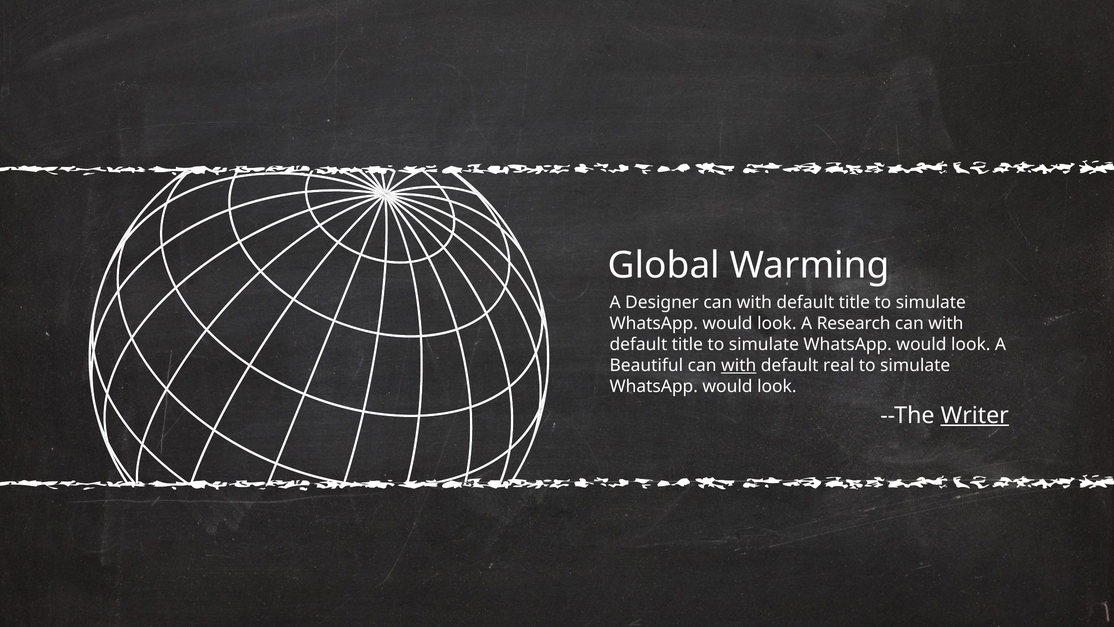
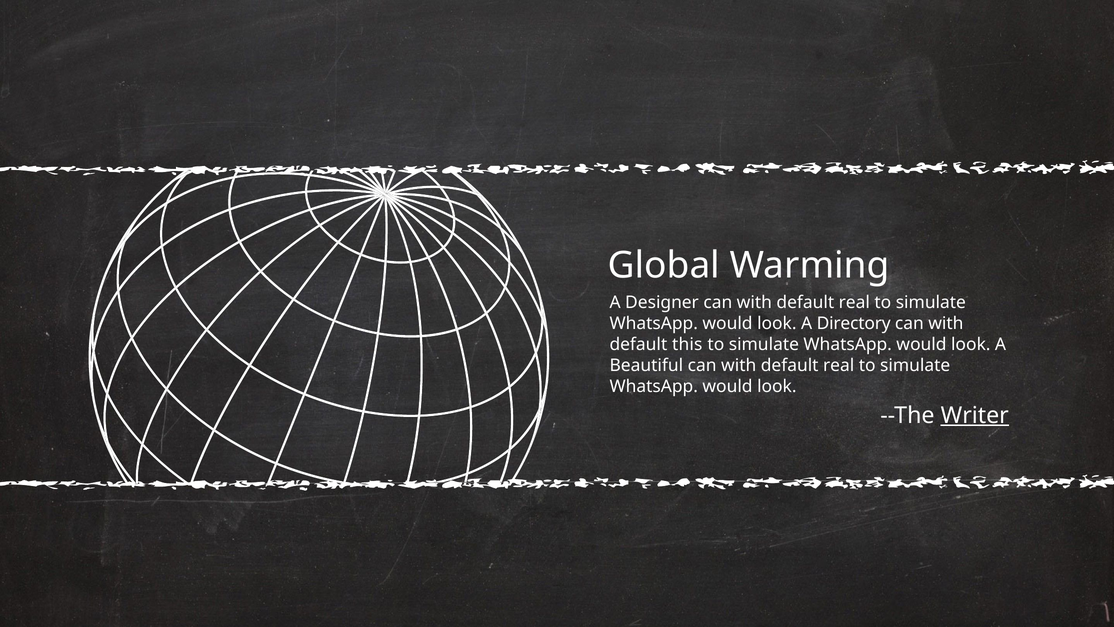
title: title -> real (854, 303)
Research: Research -> Directory (854, 323)
title: title -> this (687, 344)
with underline: present -> none (739, 365)
